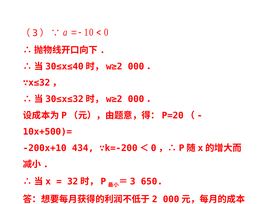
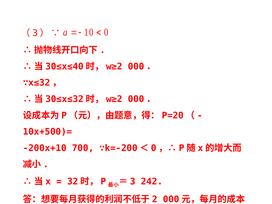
434: 434 -> 700 (83, 148)
650: 650 -> 242 (152, 181)
